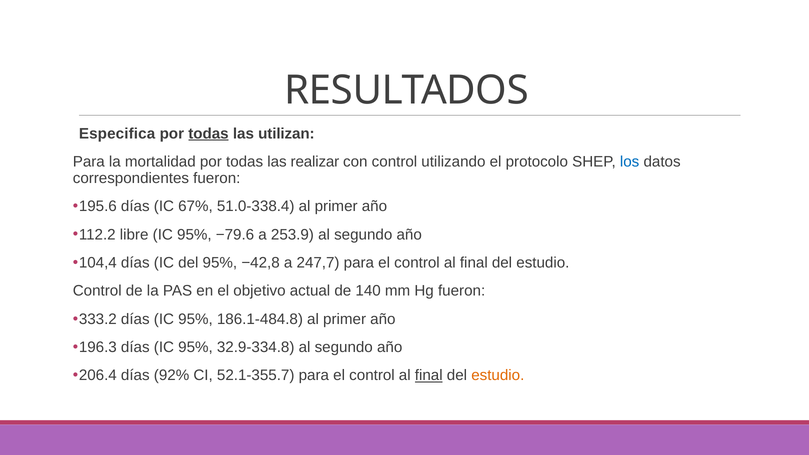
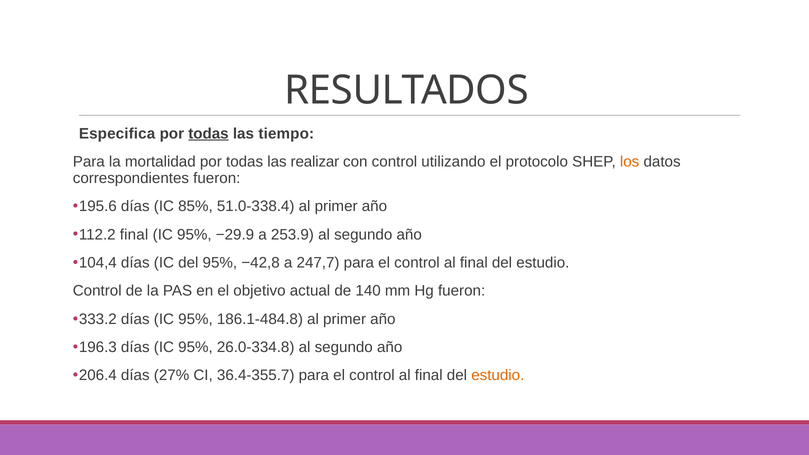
utilizan: utilizan -> tiempo (286, 134)
los colour: blue -> orange (630, 162)
67%: 67% -> 85% (195, 206)
libre: libre -> final (134, 235)
−79.6: −79.6 -> −29.9 (235, 235)
32.9-334.8: 32.9-334.8 -> 26.0-334.8 (256, 347)
92%: 92% -> 27% (172, 375)
52.1-355.7: 52.1-355.7 -> 36.4-355.7 (256, 375)
final underline: present -> none (429, 375)
